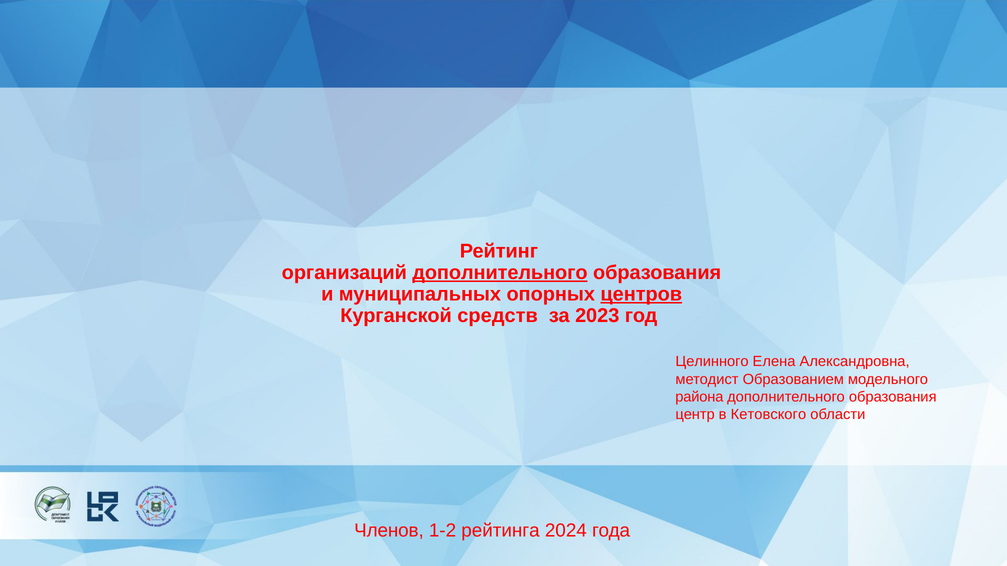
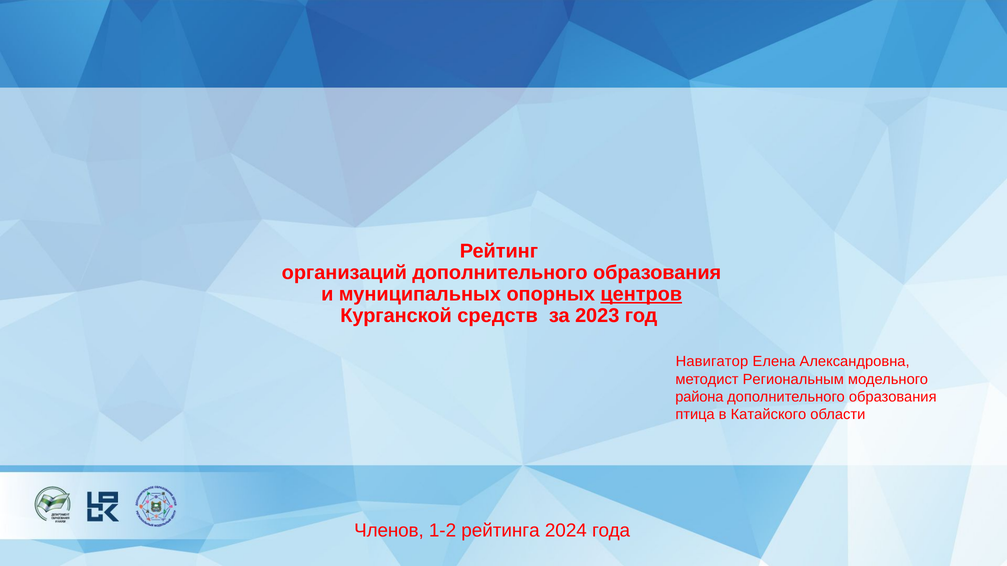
дополнительного underline: present -> none (500, 273)
Целинного: Целинного -> Навигатор (712, 362)
Образованием: Образованием -> Региональным (793, 379)
центр: центр -> птица (695, 415)
Кетовского: Кетовского -> Катайского (768, 415)
